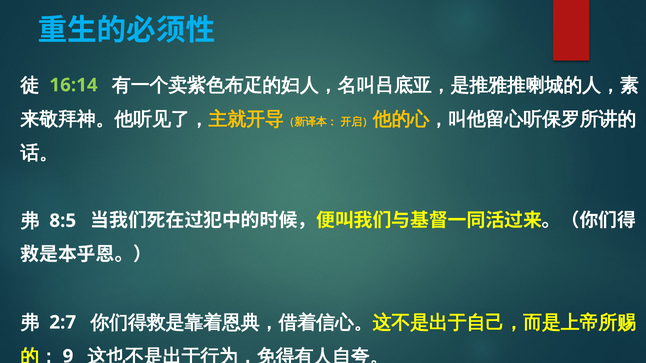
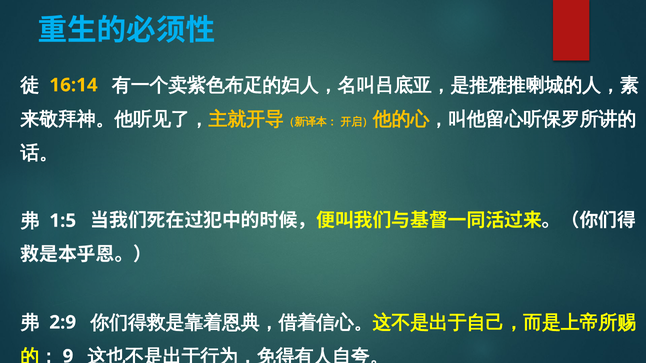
16:14 colour: light green -> yellow (74, 85)
8:5: 8:5 -> 1:5 (63, 221)
2:7: 2:7 -> 2:9 (63, 323)
